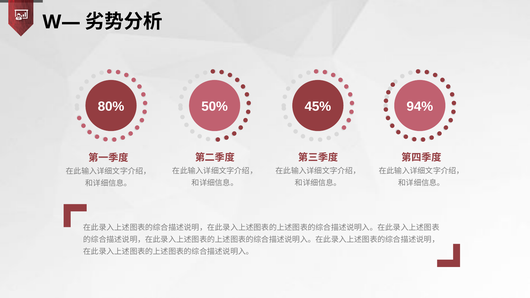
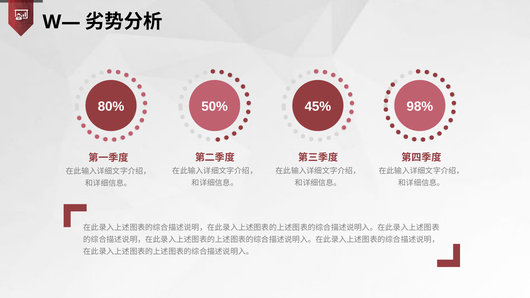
94%: 94% -> 98% (420, 106)
